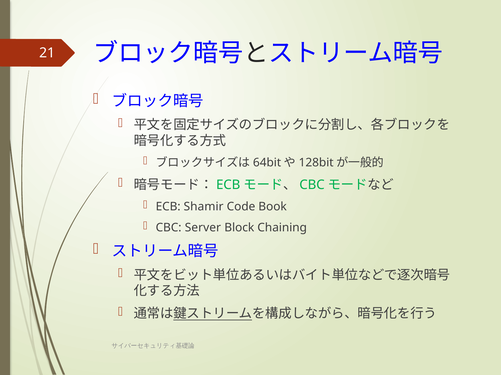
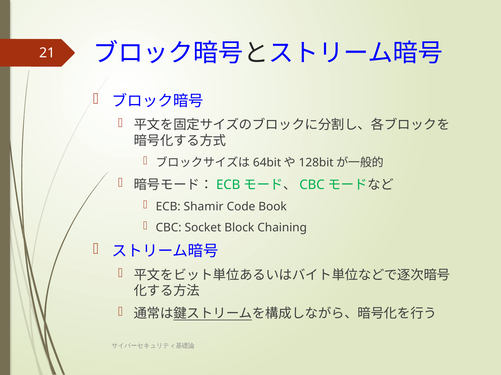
Server: Server -> Socket (203, 228)
